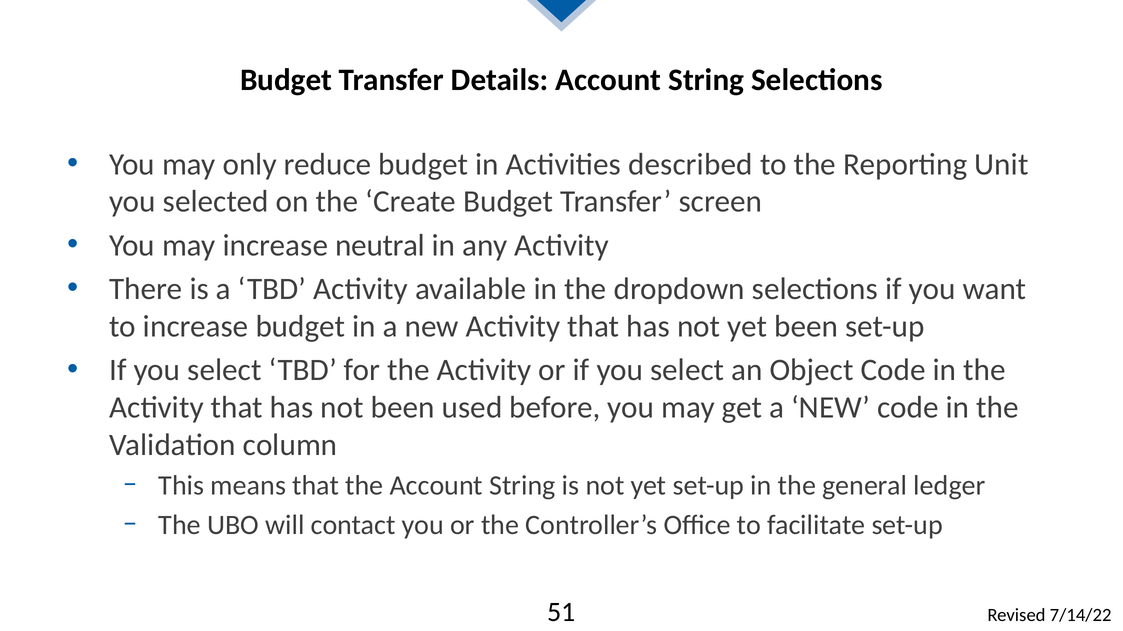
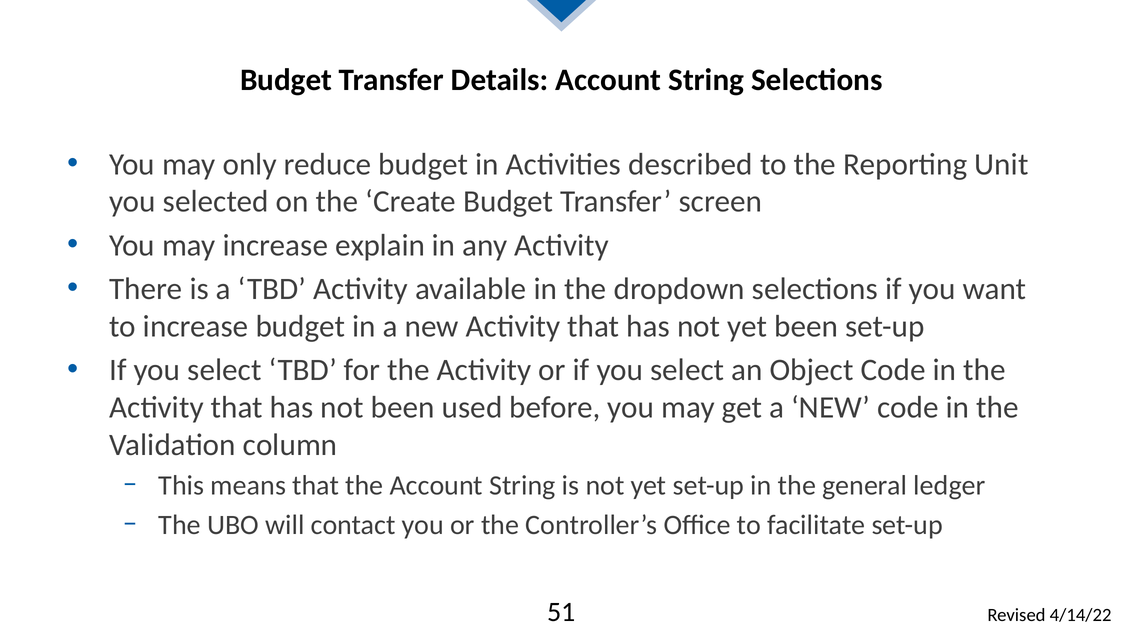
neutral: neutral -> explain (380, 246)
7/14/22: 7/14/22 -> 4/14/22 (1081, 616)
